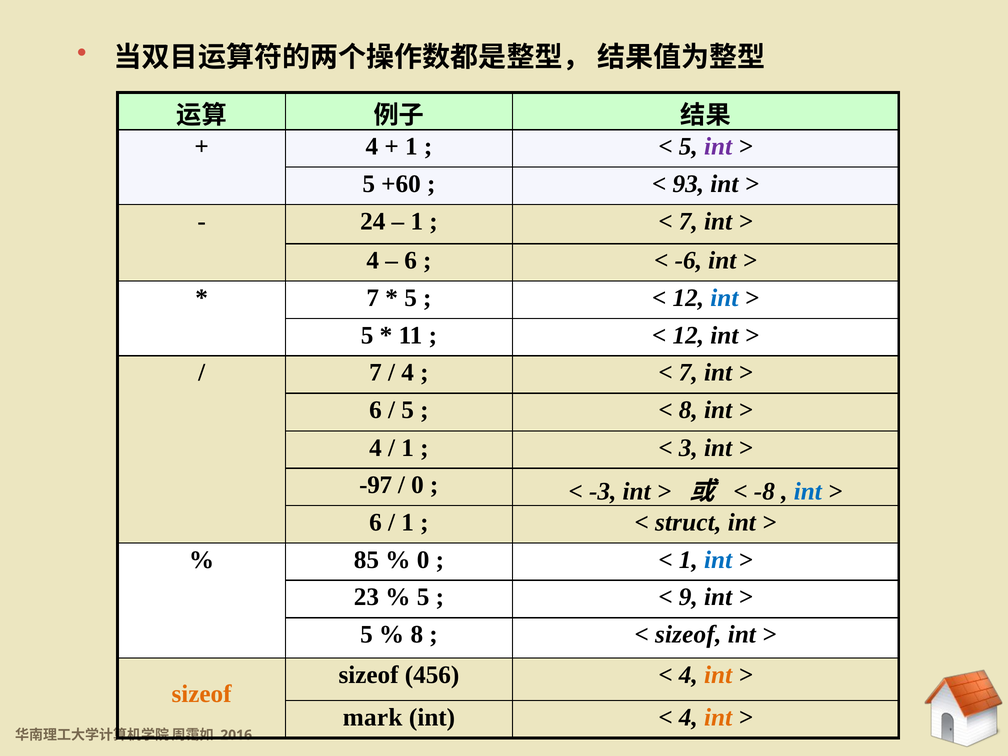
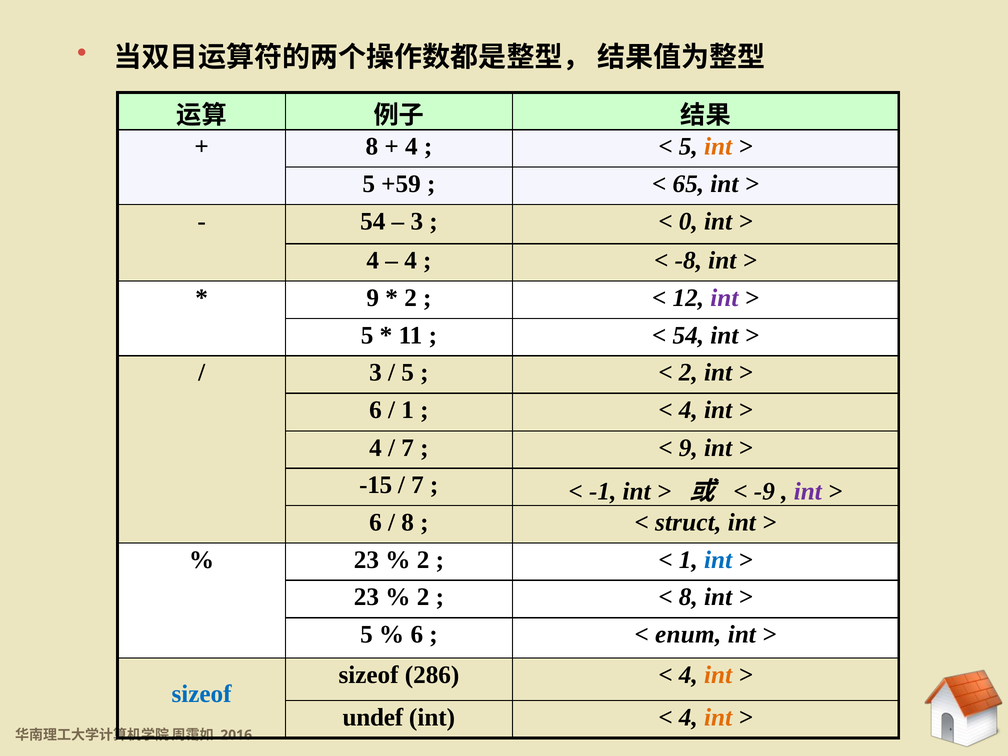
4: 4 -> 8 (372, 147)
1: 1 -> 4 (411, 147)
int colour: purple -> orange (718, 147)
+60: +60 -> +59 (401, 184)
93: 93 -> 65 (688, 184)
24: 24 -> 54 (373, 221)
1: 1 -> 3 (417, 221)
7: 7 -> 0 (688, 221)
6: 6 -> 4 (411, 261)
-6: -6 -> -8 (688, 261)
7: 7 -> 9 (373, 298)
5: 5 -> 2 (411, 298)
int colour: blue -> purple (724, 298)
12: 12 -> 54 (688, 335)
7: 7 -> 3 (376, 373)
4: 4 -> 5 (408, 373)
7: 7 -> 2 (688, 373)
5: 5 -> 1 (408, 410)
8: 8 -> 4 (688, 410)
1: 1 -> 7 (408, 448)
3: 3 -> 9 (688, 448)
-97: -97 -> -15 (376, 485)
0: 0 -> 7 (417, 485)
-3: -3 -> -1 (603, 491)
-8: -8 -> -9 (764, 491)
int colour: blue -> purple (808, 491)
1: 1 -> 8 (408, 522)
85: 85 -> 23 (366, 560)
0: 0 -> 2 (423, 560)
5: 5 -> 2 (423, 597)
9: 9 -> 8 (688, 597)
8: 8 -> 6 (417, 634)
sizeof: sizeof -> enum (688, 634)
456: 456 -> 286 (432, 675)
sizeof colour: orange -> blue (202, 694)
mark: mark -> undef (373, 717)
